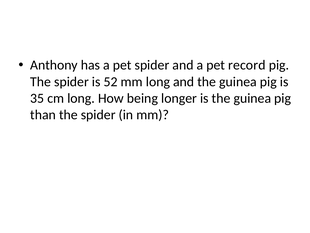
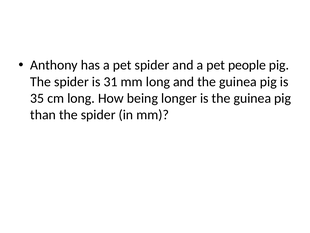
record: record -> people (247, 65)
52: 52 -> 31 (111, 82)
